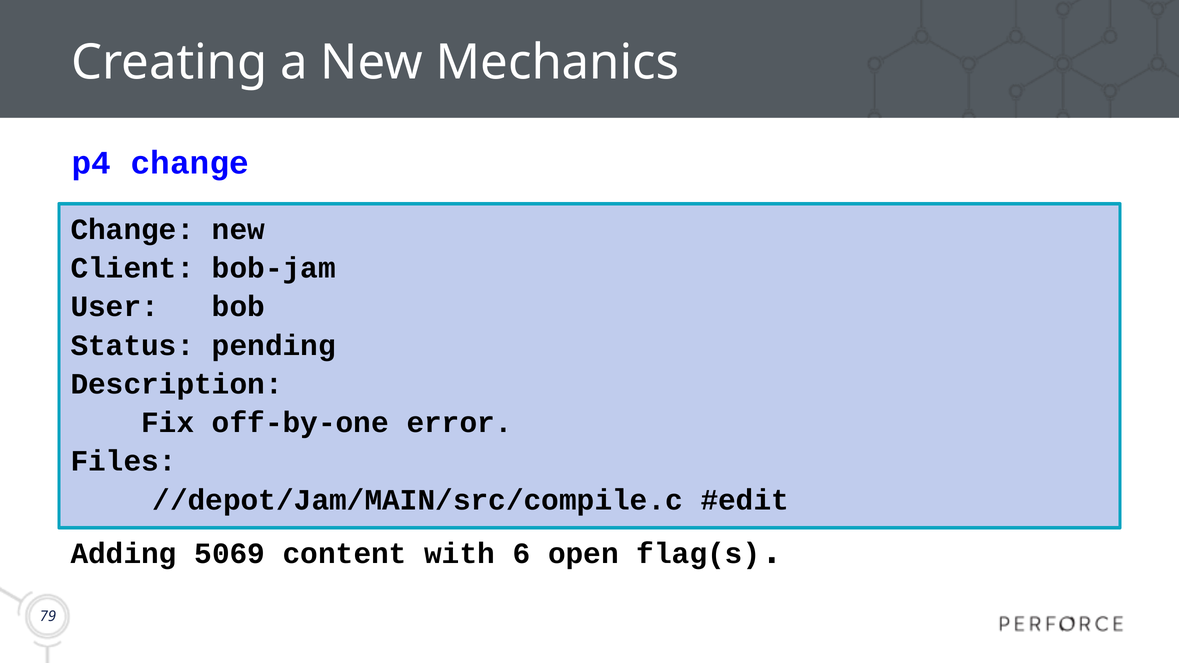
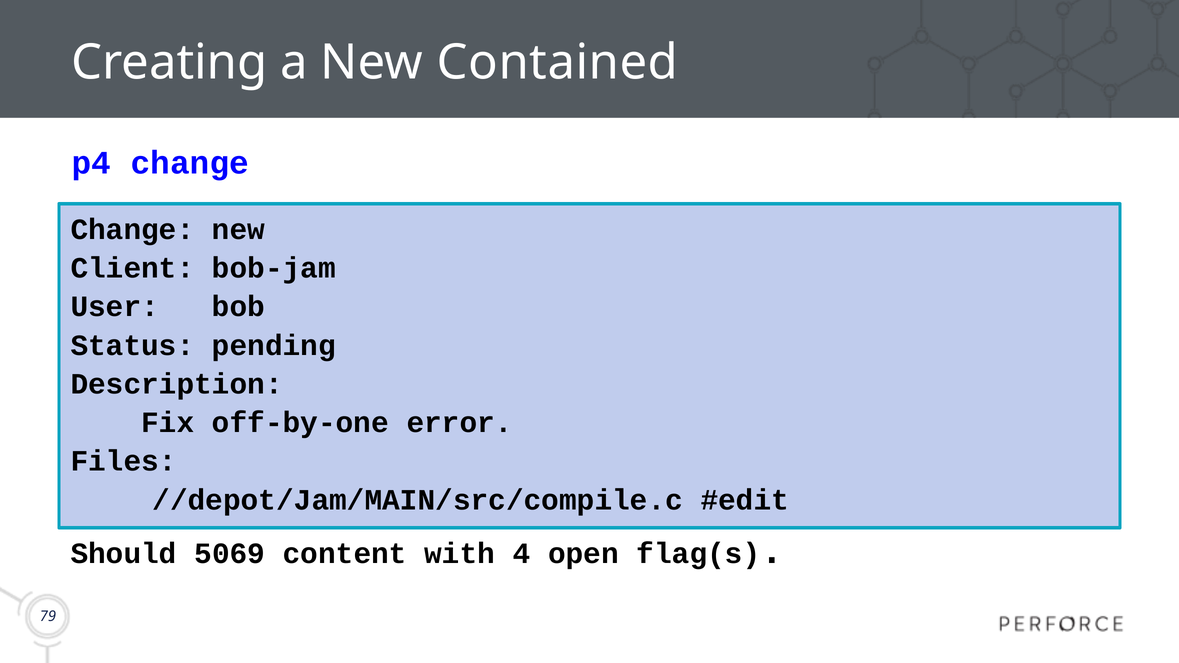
Mechanics: Mechanics -> Contained (557, 63)
Adding: Adding -> Should (124, 554)
6: 6 -> 4 (522, 554)
